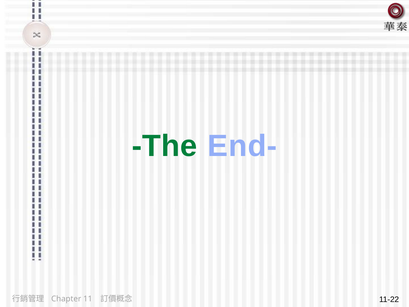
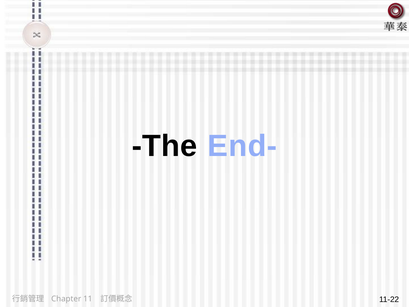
The colour: green -> black (165, 146)
